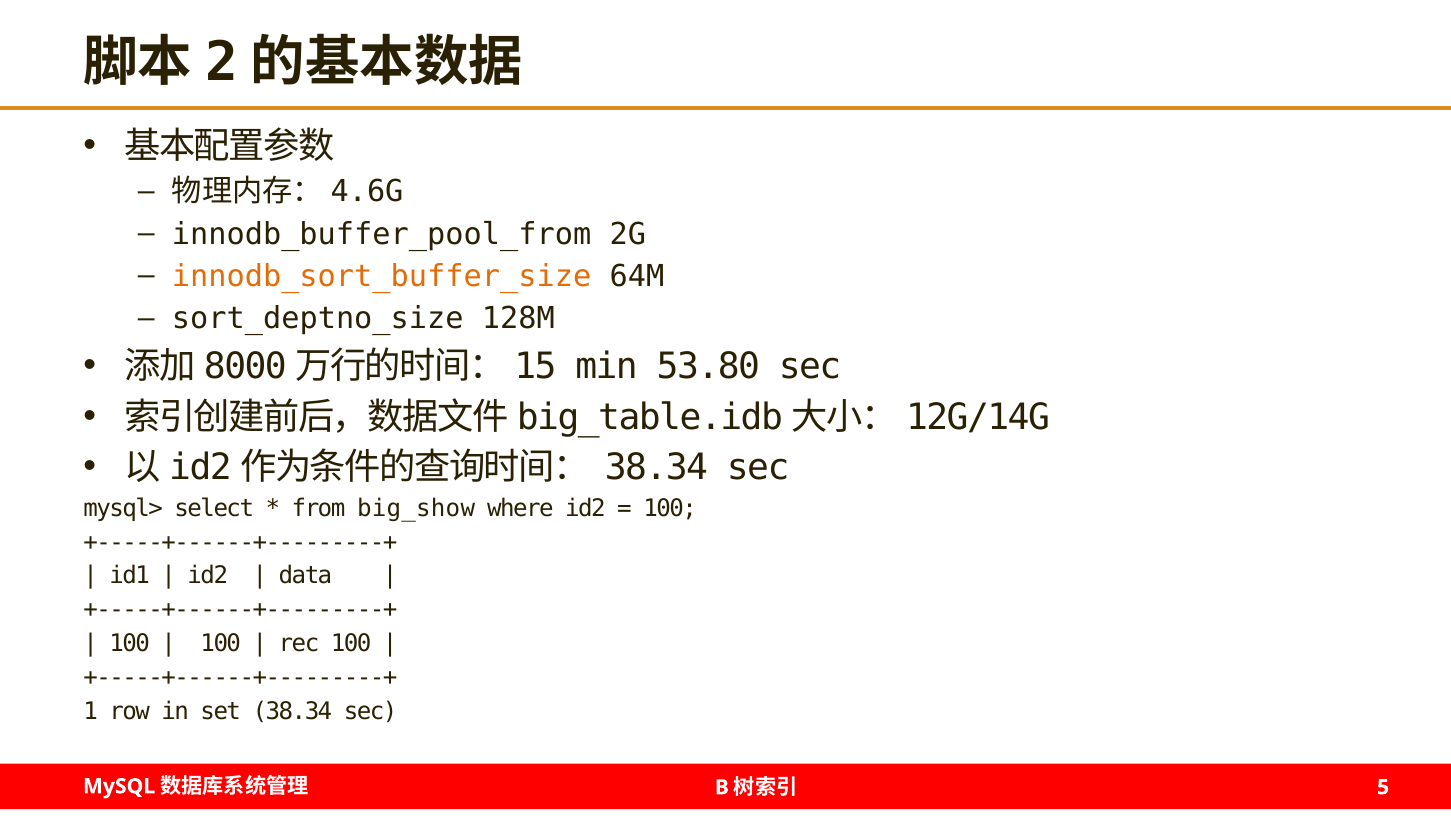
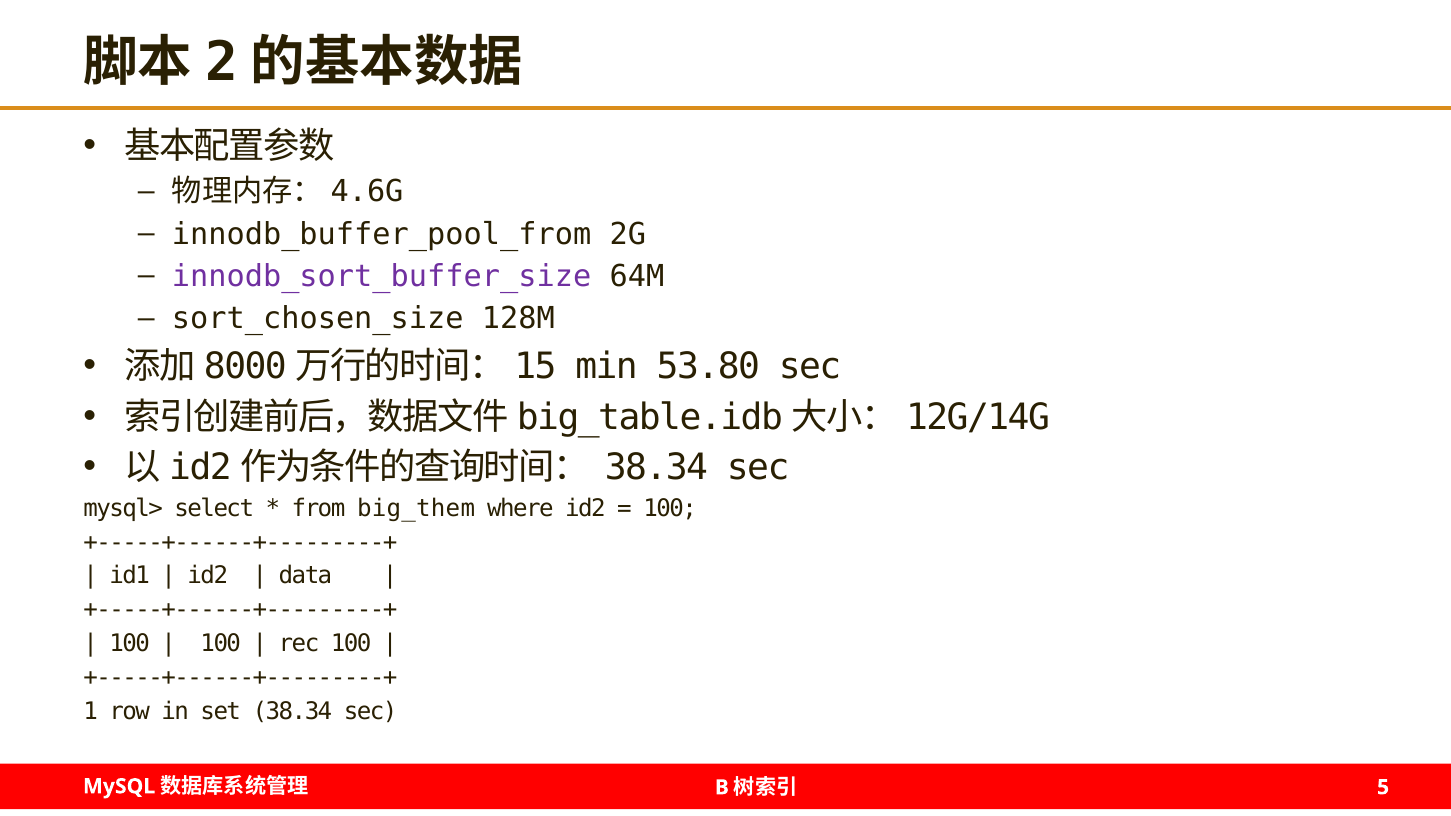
innodb_sort_buffer_size colour: orange -> purple (382, 277)
sort_deptno_size: sort_deptno_size -> sort_chosen_size (318, 319)
big_show: big_show -> big_them (416, 508)
